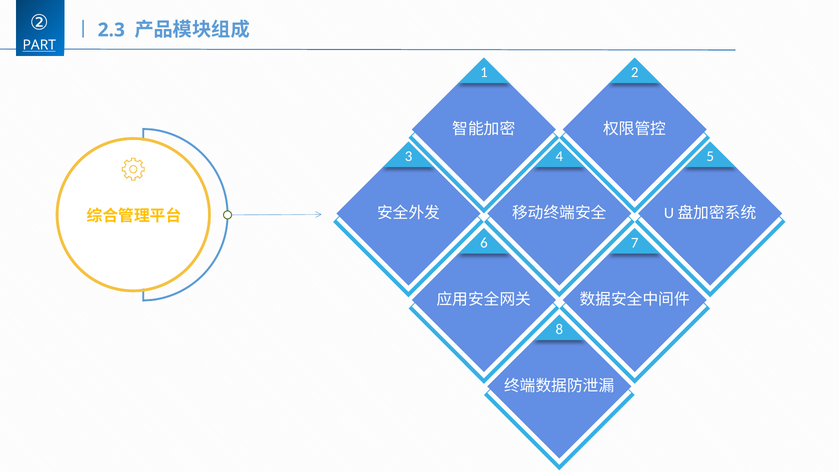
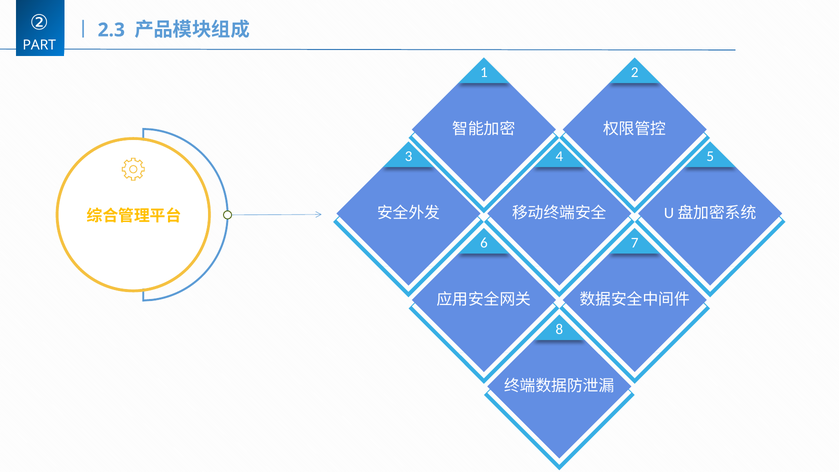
PART underline: present -> none (39, 45)
